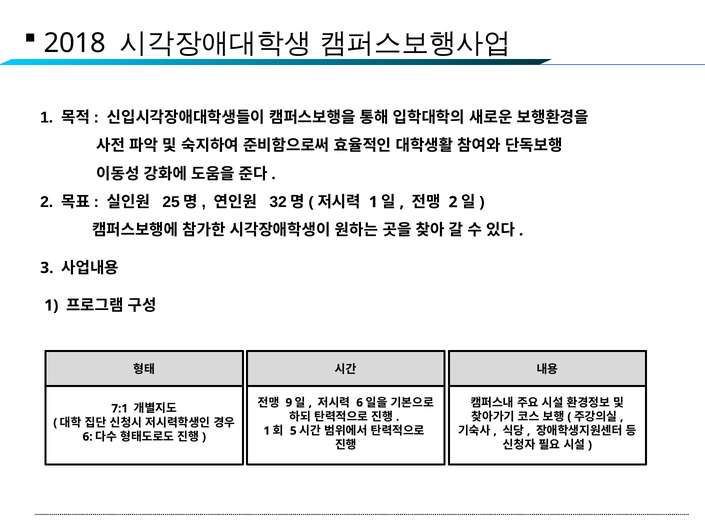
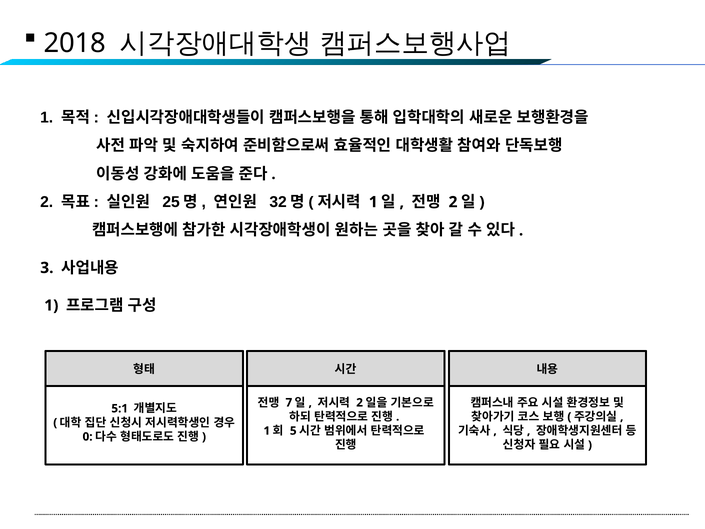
9: 9 -> 7 (289, 402)
6: 6 -> 2 (360, 402)
7:1: 7:1 -> 5:1 (120, 408)
6: 6 -> 0 (88, 437)
